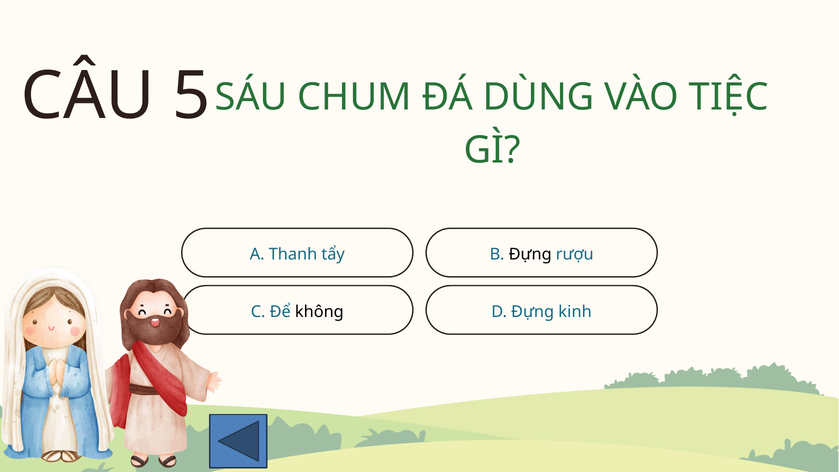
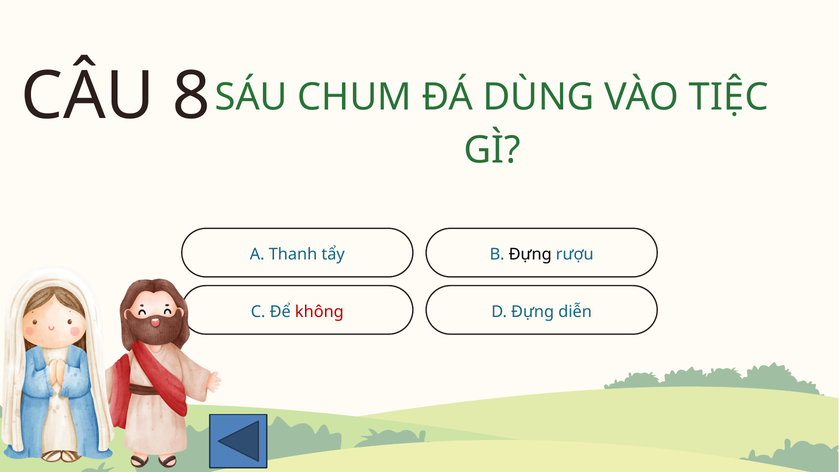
5: 5 -> 8 (191, 96)
không colour: black -> red (319, 312)
kinh: kinh -> diễn (575, 312)
